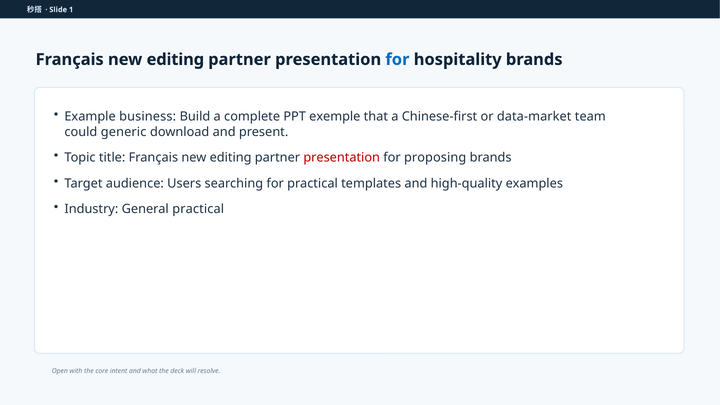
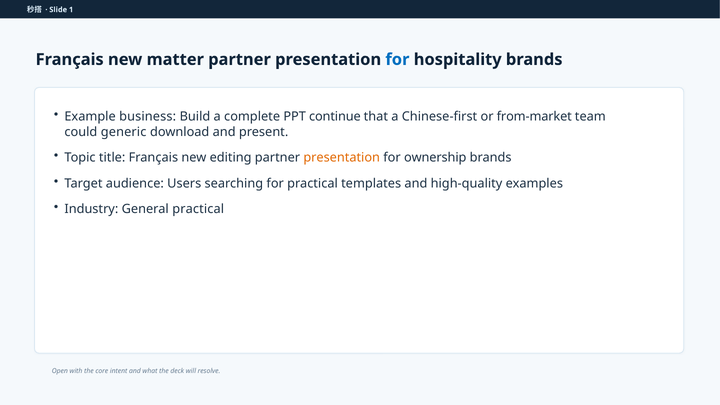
editing: editing -> matter (175, 59)
exemple: exemple -> continue (335, 117)
data-market: data-market -> from-market (534, 117)
presentation colour: red -> orange (342, 158)
proposing: proposing -> ownership (435, 158)
